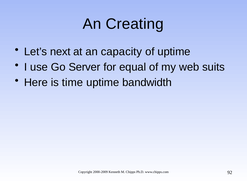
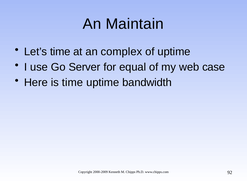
Creating: Creating -> Maintain (135, 24)
Let’s next: next -> time (60, 52)
capacity: capacity -> complex (121, 52)
suits: suits -> case (214, 67)
